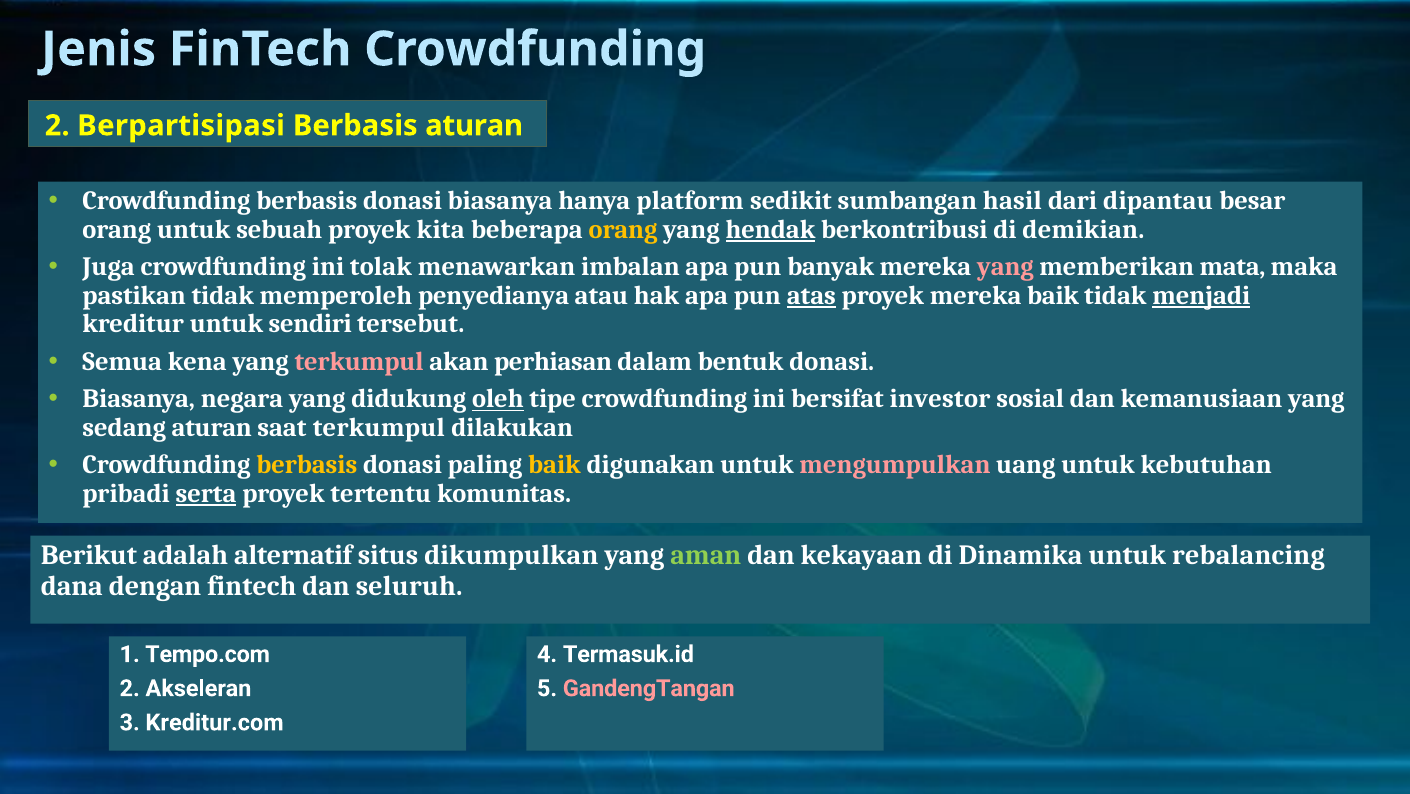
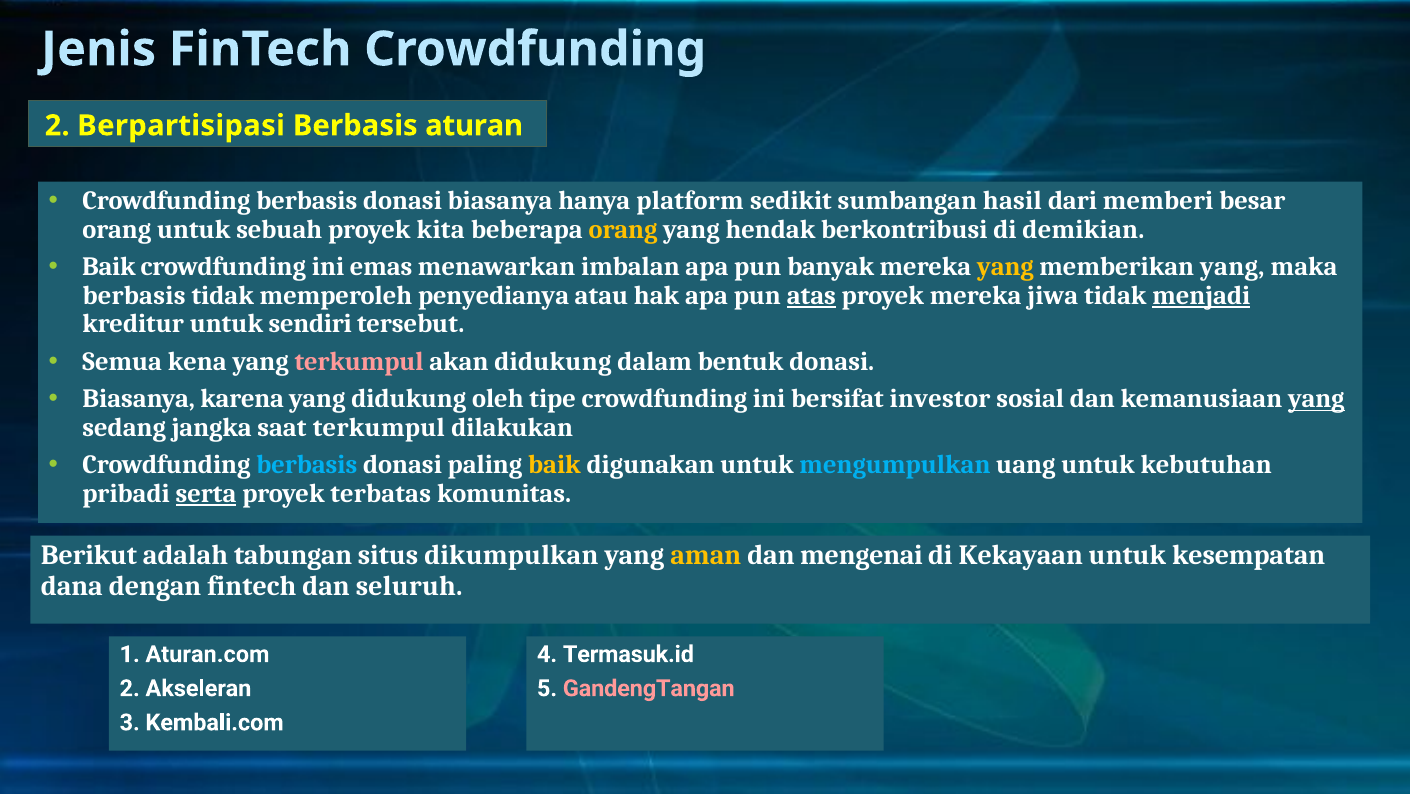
dipantau: dipantau -> memberi (1158, 201)
hendak underline: present -> none (770, 229)
Juga: Juga -> Baik (109, 267)
tolak: tolak -> emas (381, 267)
yang colour: pink -> yellow (1005, 267)
memberikan mata: mata -> yang (1232, 267)
pastikan: pastikan -> berbasis (134, 295)
mereka baik: baik -> jiwa (1053, 295)
akan perhiasan: perhiasan -> didukung (553, 361)
negara: negara -> karena (242, 399)
oleh underline: present -> none (498, 399)
yang underline: none -> present (1316, 399)
sedang aturan: aturan -> jangka (212, 427)
berbasis colour: yellow -> light blue (307, 465)
mengumpulkan colour: pink -> light blue (895, 465)
tertentu: tertentu -> terbatas (381, 493)
alternatif: alternatif -> tabungan (293, 555)
aman colour: light green -> yellow (706, 555)
kekayaan: kekayaan -> mengenai (861, 555)
Dinamika: Dinamika -> Kekayaan (1021, 555)
rebalancing: rebalancing -> kesempatan (1249, 555)
Tempo.com: Tempo.com -> Aturan.com (207, 654)
Kreditur.com: Kreditur.com -> Kembali.com (215, 722)
